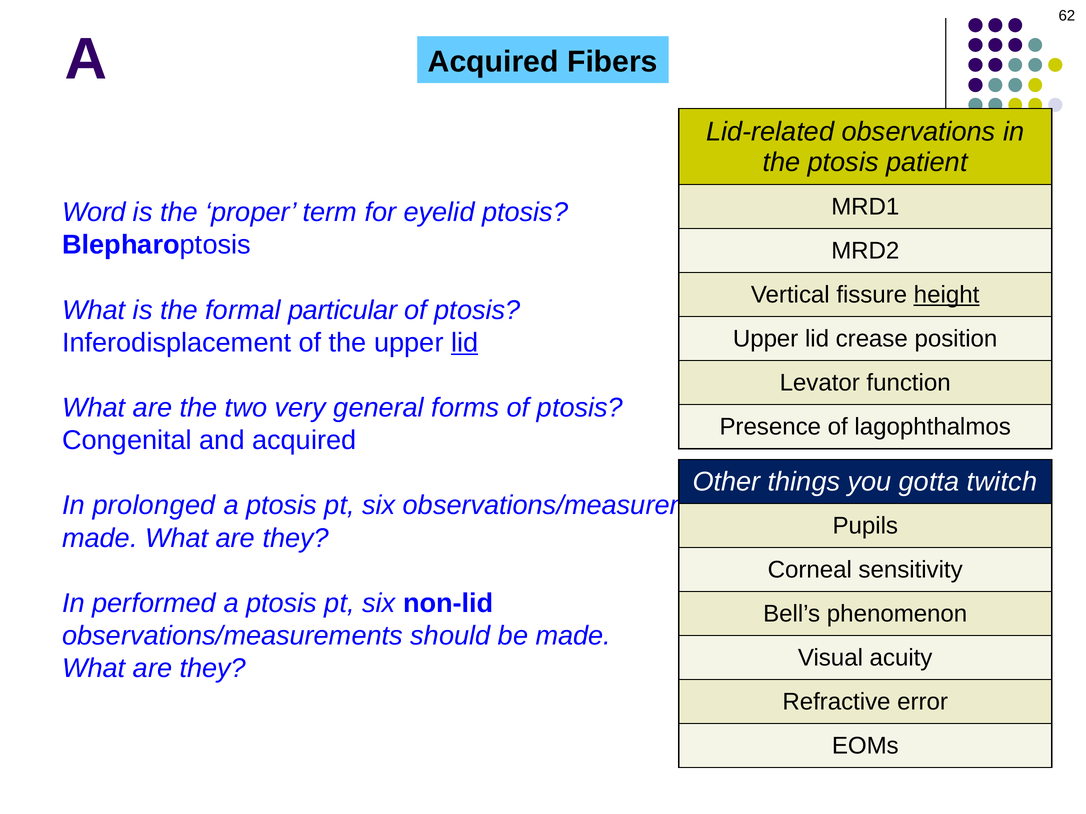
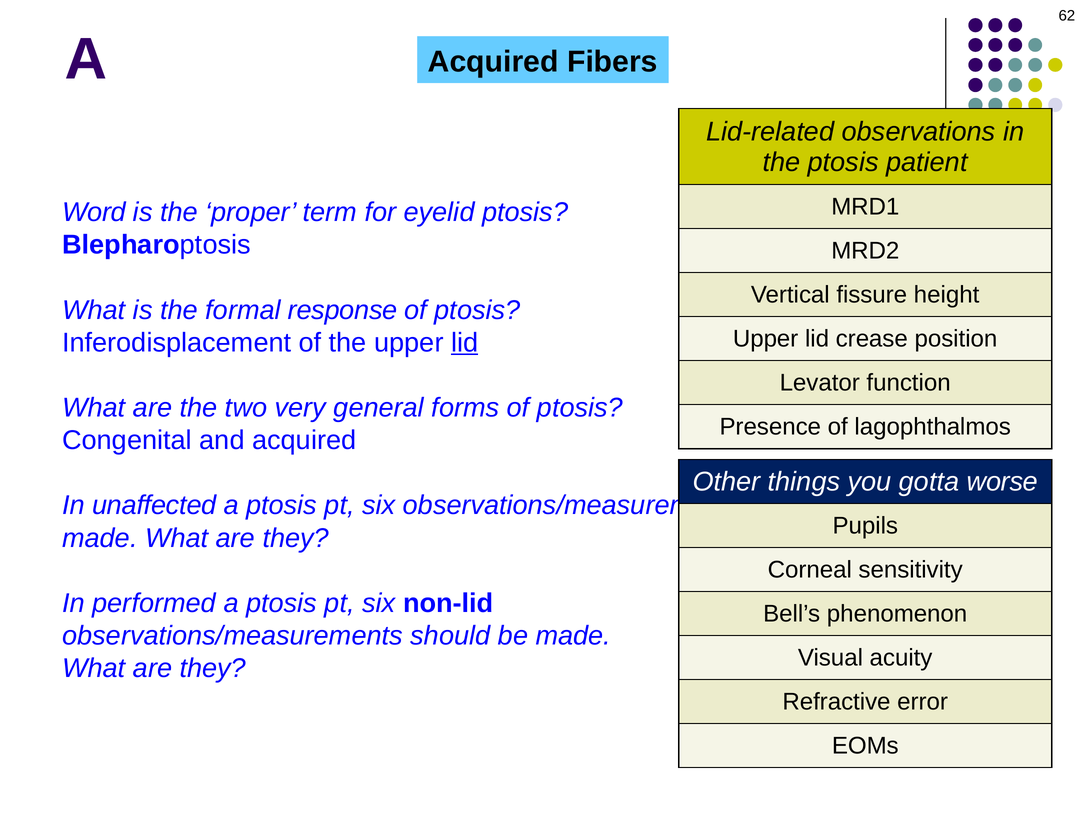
height underline: present -> none (947, 295)
particular: particular -> response (343, 310)
twitch: twitch -> worse (1002, 482)
prolonged: prolonged -> unaffected (154, 506)
